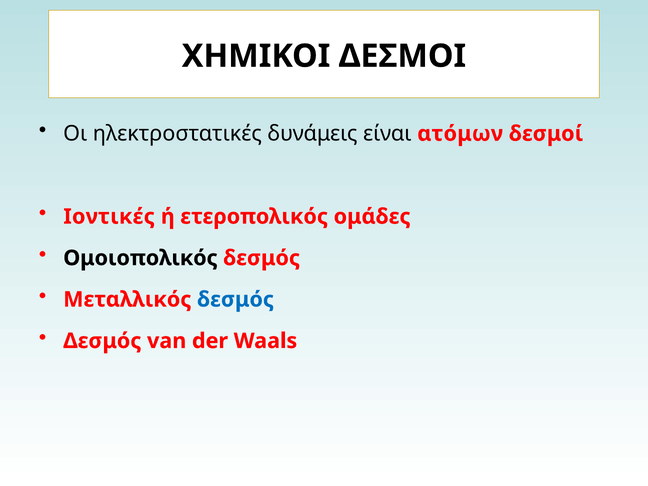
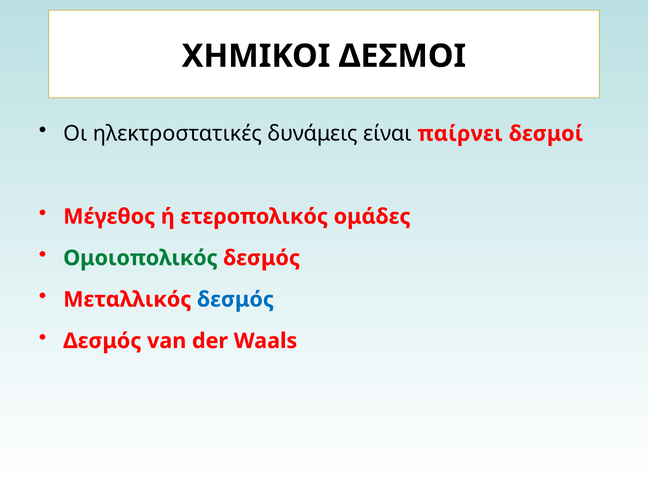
ατόμων: ατόμων -> παίρνει (460, 134)
Ιοντικές: Ιοντικές -> Μέγεθος (109, 217)
Ομοιοπολικός colour: black -> green (140, 258)
